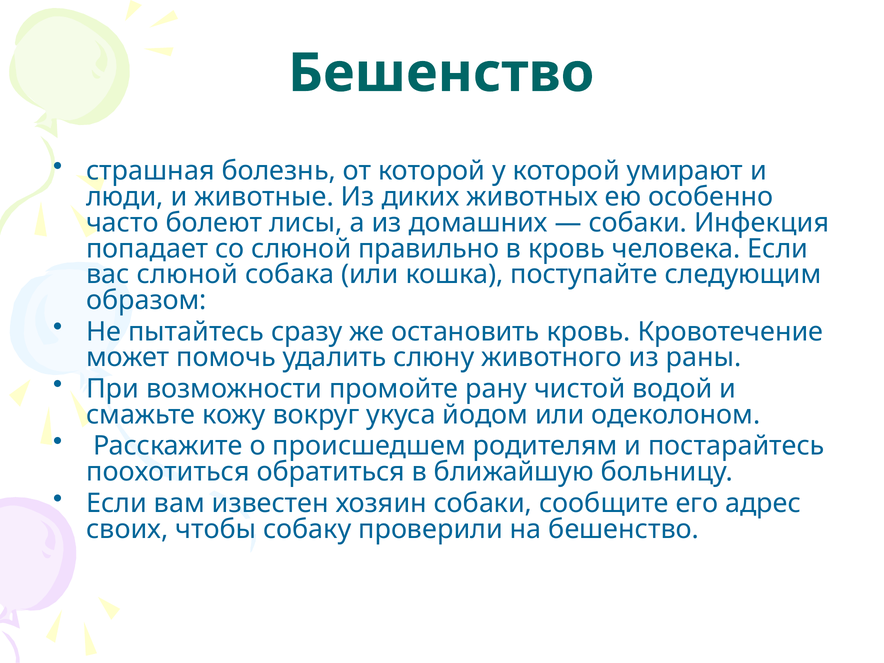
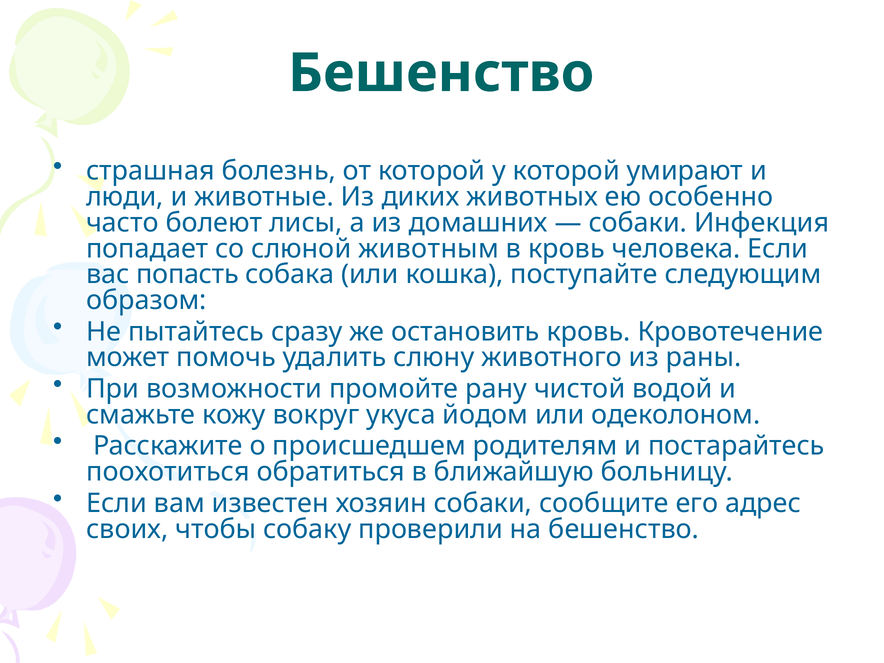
правильно: правильно -> животным (429, 249)
вас слюной: слюной -> попасть (188, 274)
